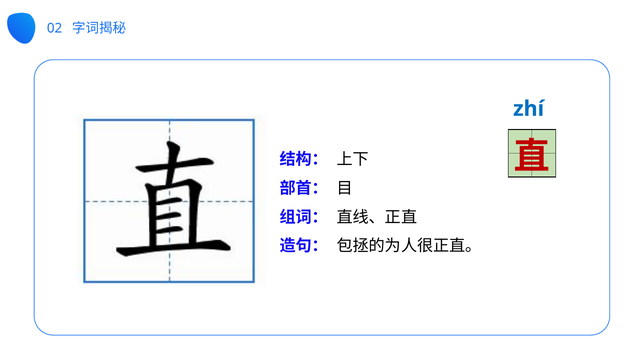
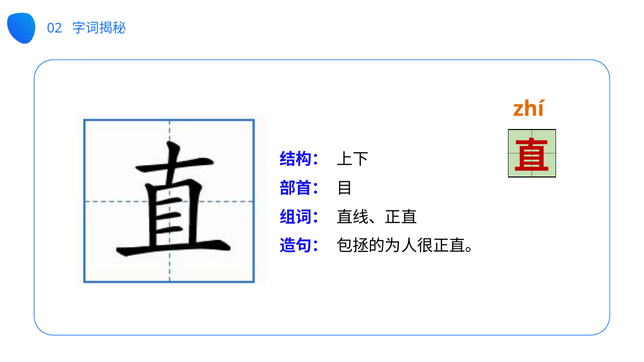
zhí colour: blue -> orange (529, 109)
